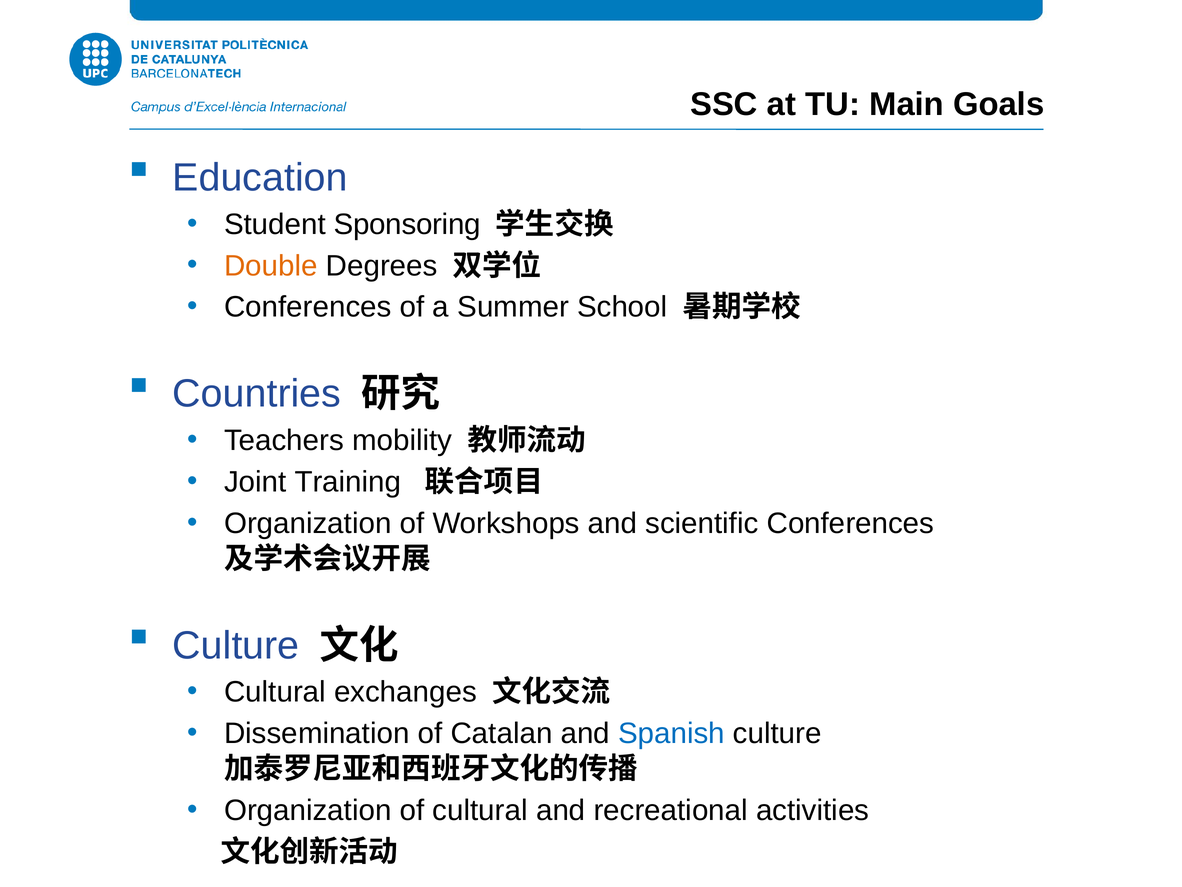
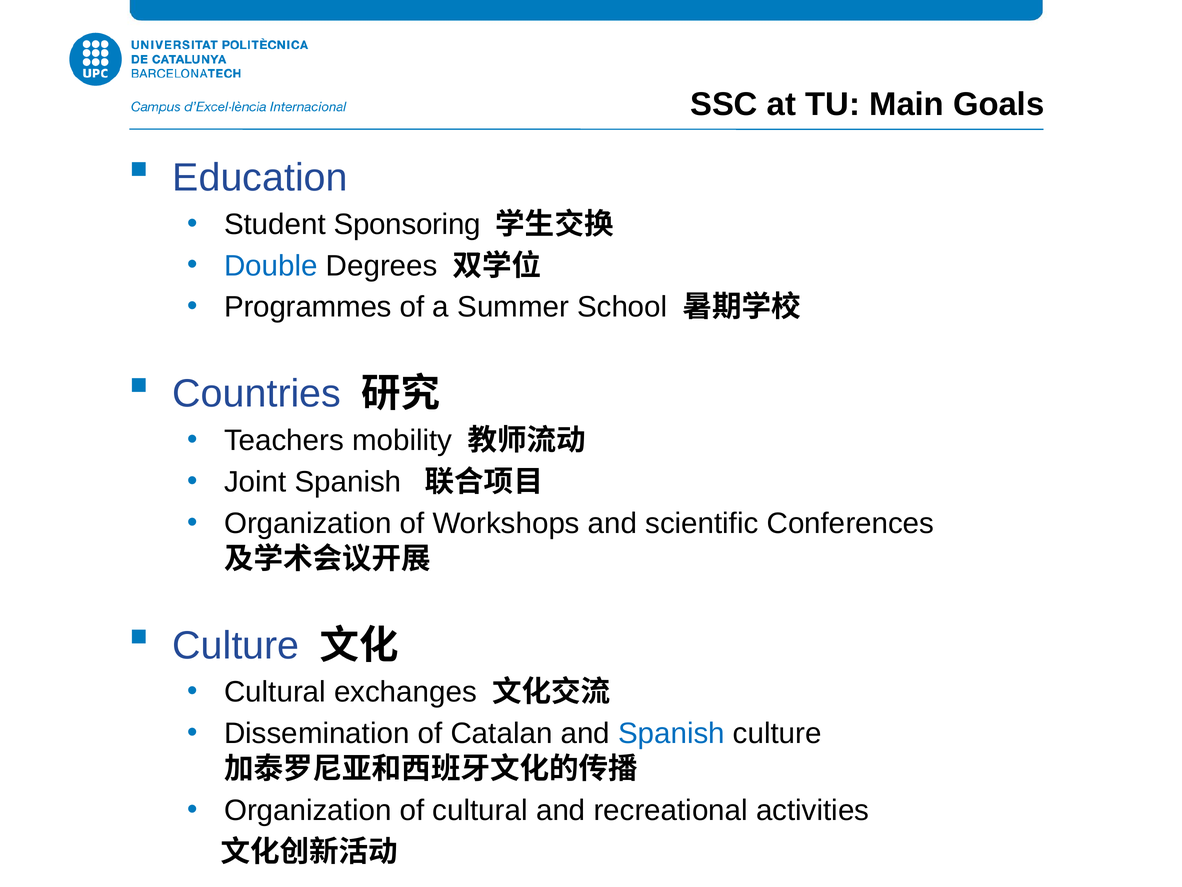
Double colour: orange -> blue (271, 266)
Conferences: Conferences -> Programmes (308, 307)
Joint Training: Training -> Spanish (348, 482)
